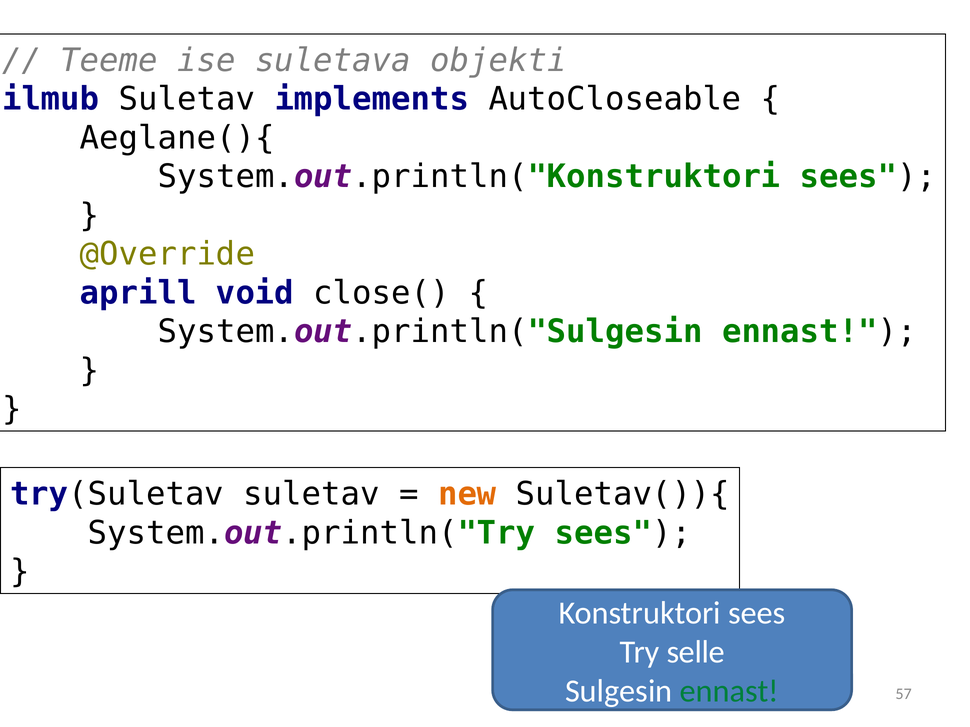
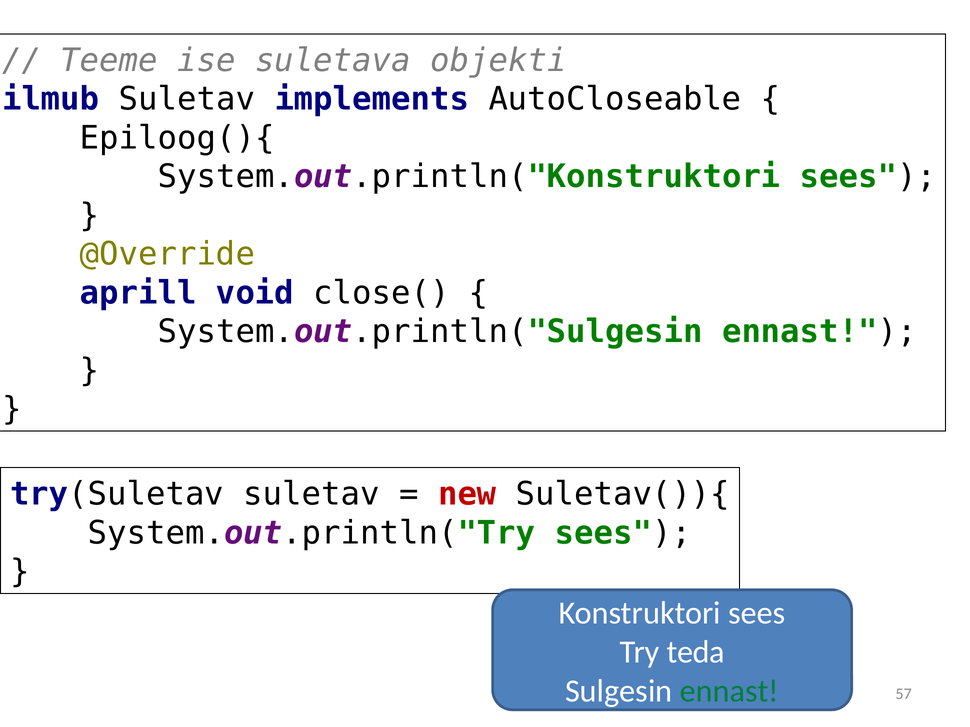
Aeglane(){: Aeglane(){ -> Epiloog(){ (177, 138)
new colour: orange -> red (467, 494)
selle: selle -> teda (696, 653)
